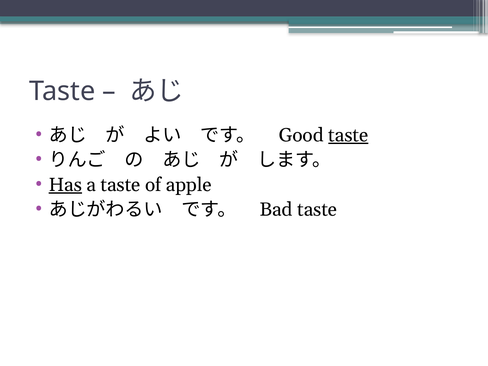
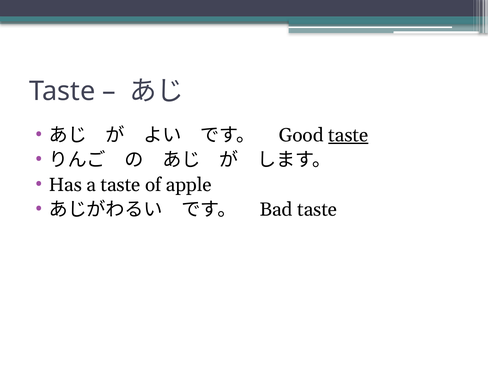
Has underline: present -> none (65, 185)
